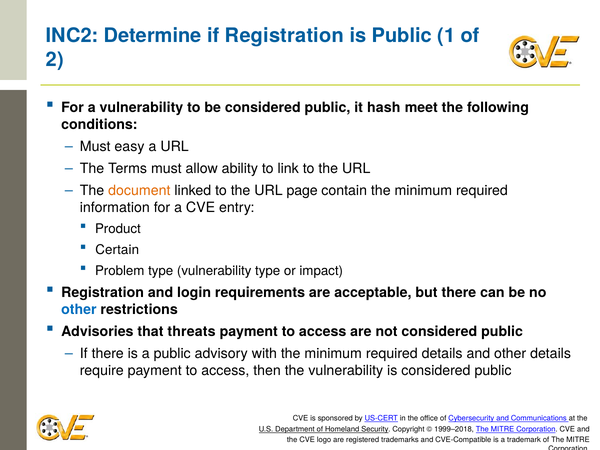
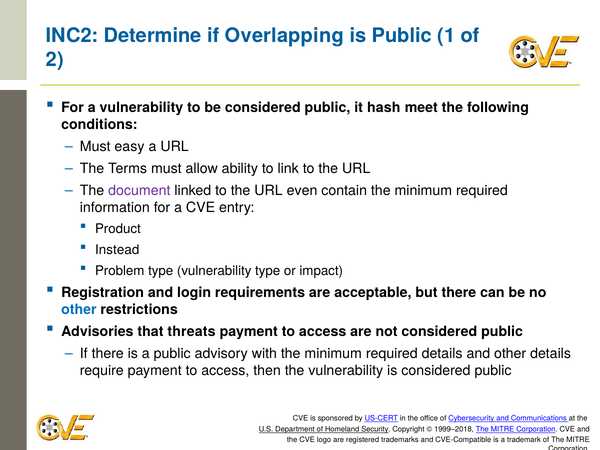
if Registration: Registration -> Overlapping (284, 36)
document colour: orange -> purple (139, 191)
page: page -> even (302, 191)
Certain: Certain -> Instead (117, 250)
